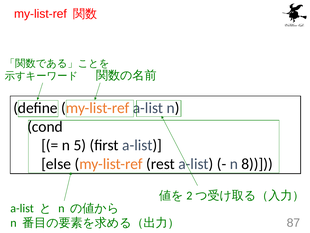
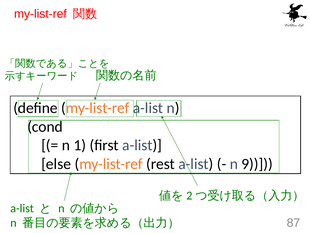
5: 5 -> 1 (80, 145)
8: 8 -> 9 (257, 164)
